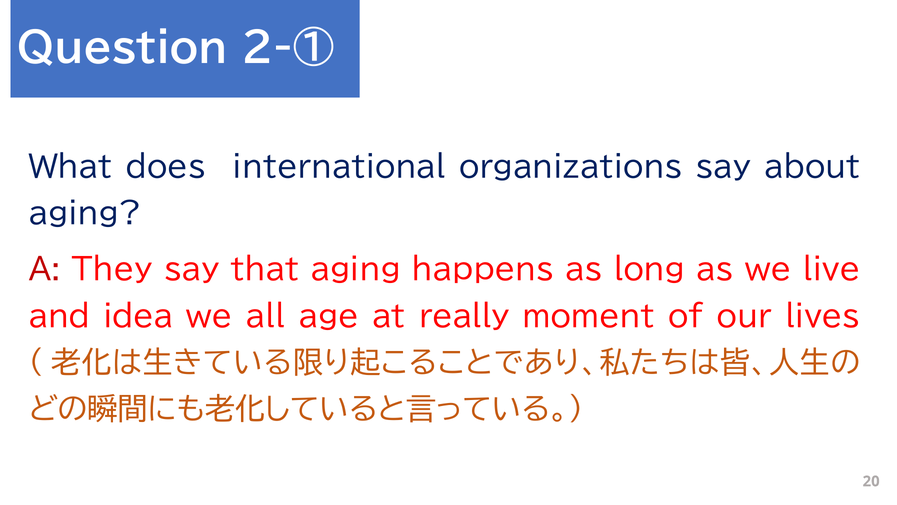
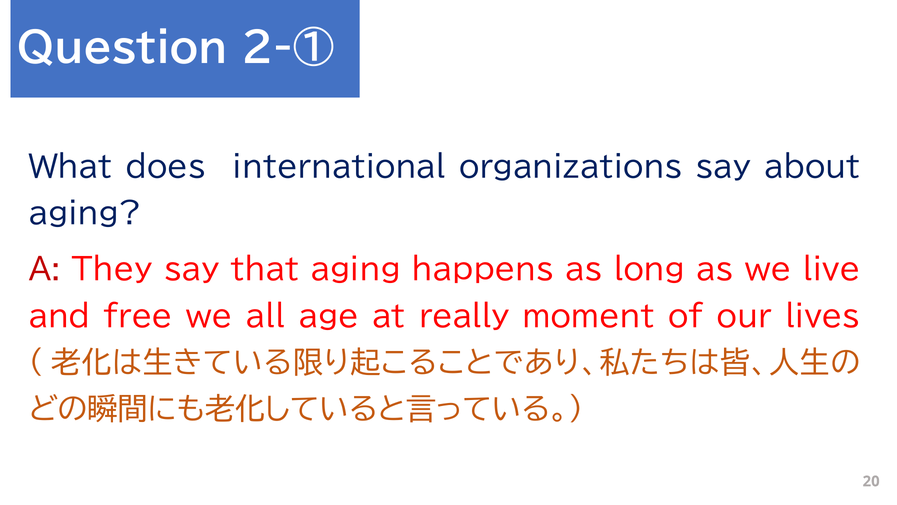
idea: idea -> free (138, 316)
